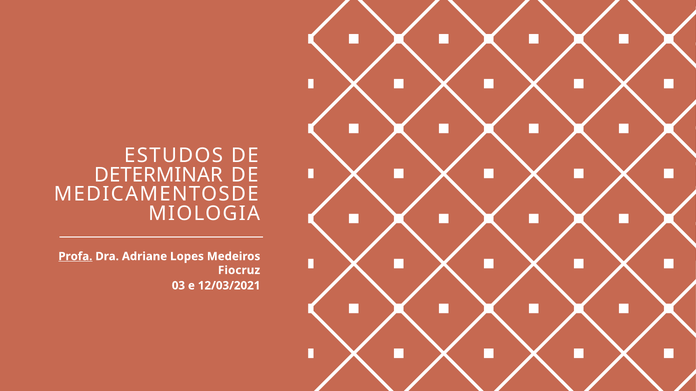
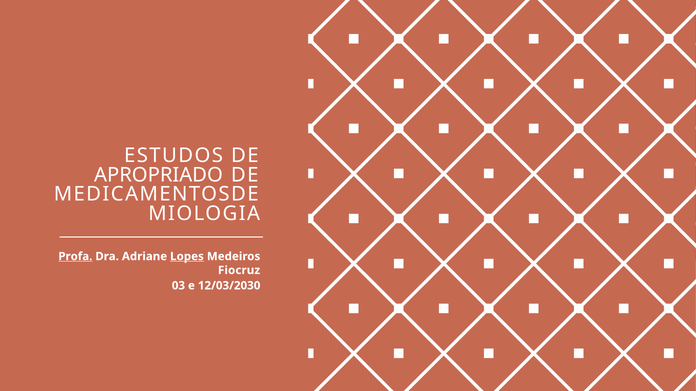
DETERMINAR: DETERMINAR -> APROPRIADO (159, 175)
Lopes underline: none -> present (187, 257)
12/03/2021: 12/03/2021 -> 12/03/2030 (229, 286)
